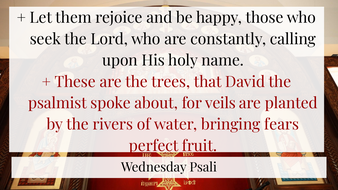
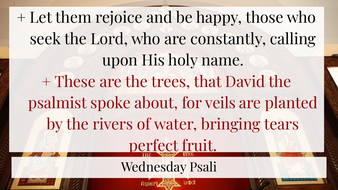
fears: fears -> tears (282, 125)
